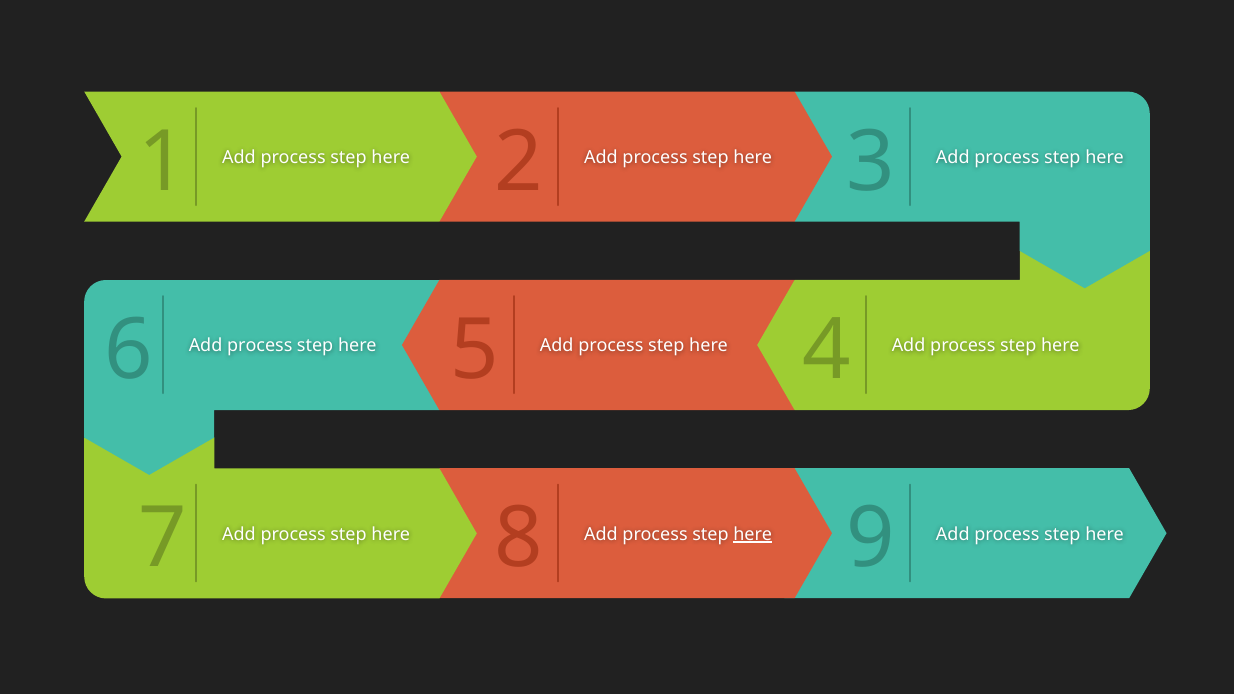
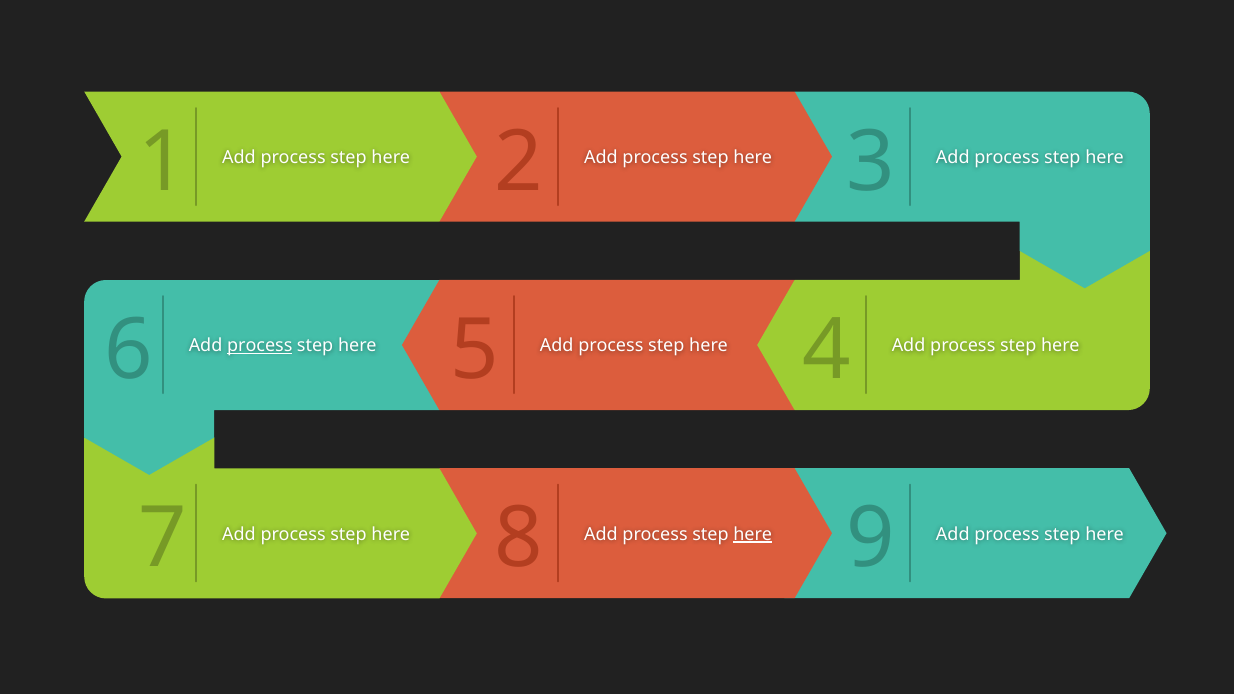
process underline: none -> present (260, 346)
